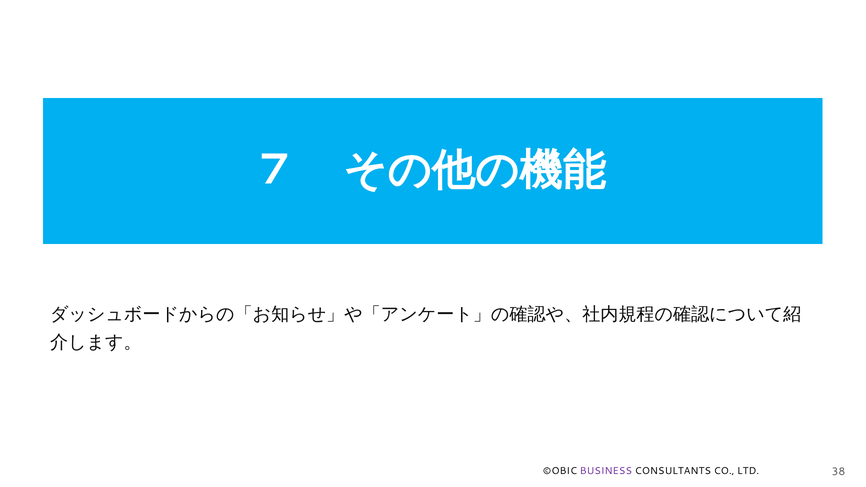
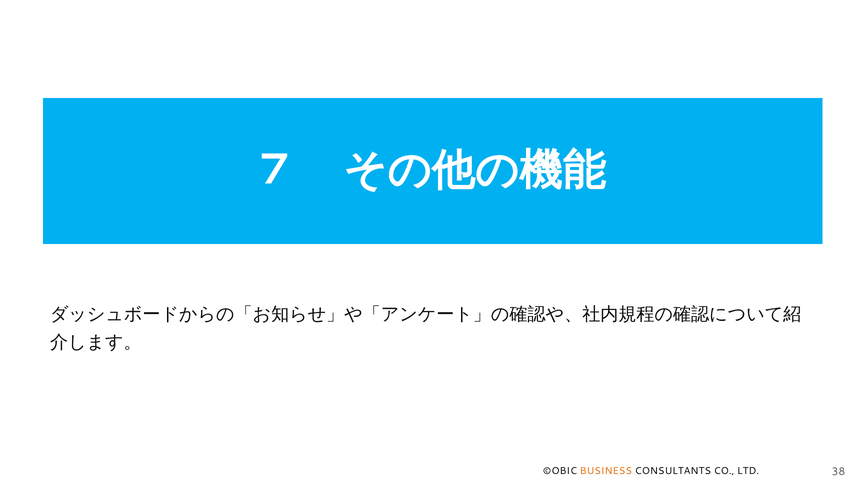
BUSINESS colour: purple -> orange (606, 471)
